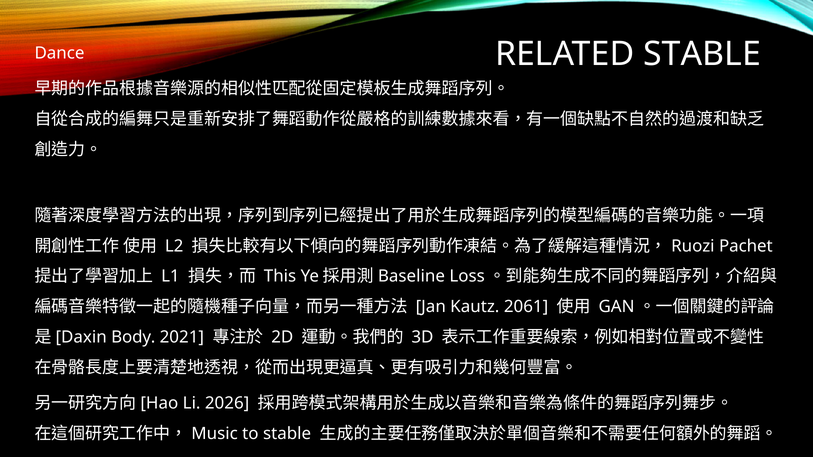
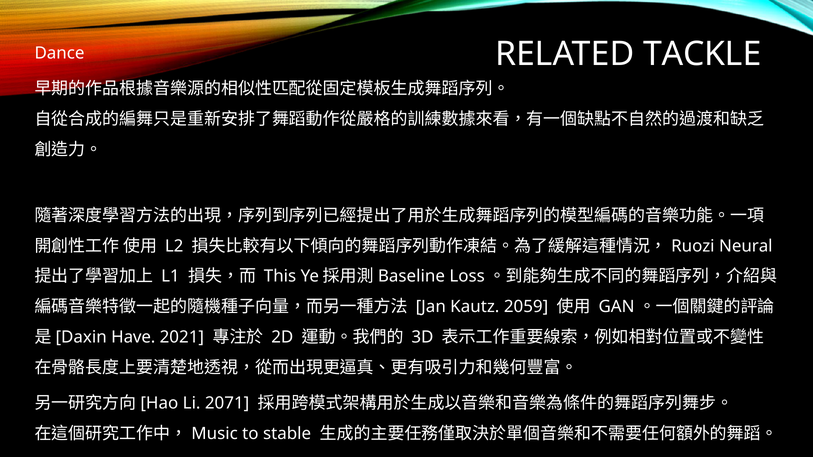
RELATED STABLE: STABLE -> TACKLE (702, 54)
Pachet: Pachet -> Neural (746, 246)
2061: 2061 -> 2059 (526, 307)
Body: Body -> Have (133, 338)
2026: 2026 -> 2071 (227, 404)
